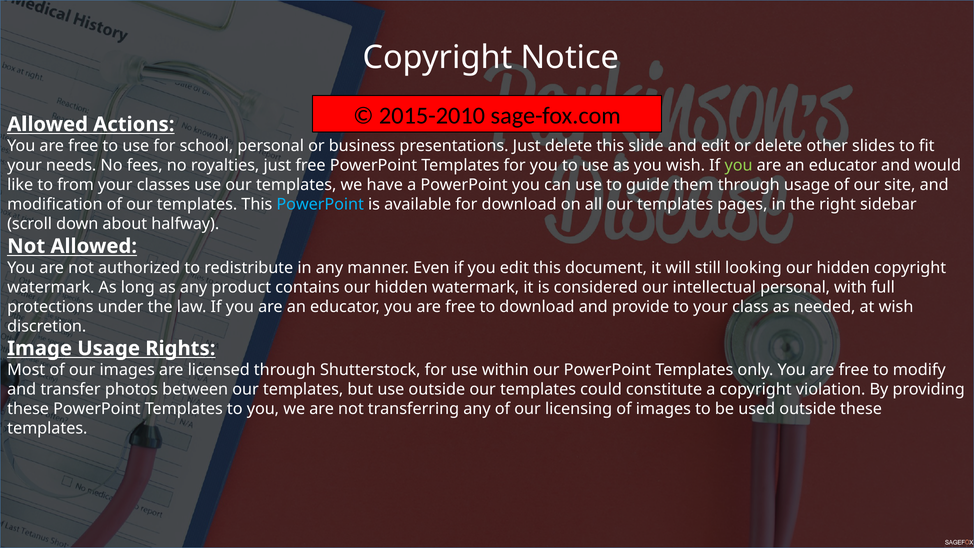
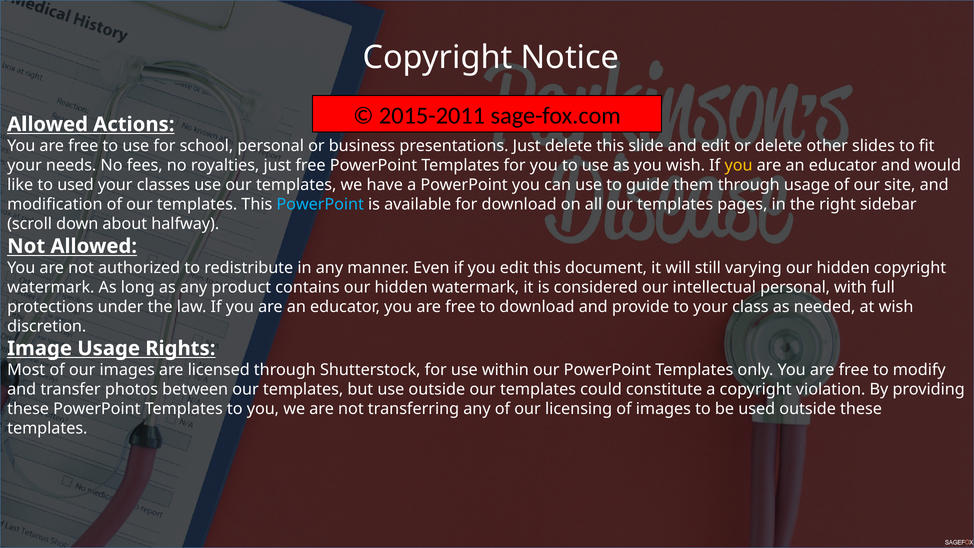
2015-2010: 2015-2010 -> 2015-2011 (432, 116)
you colour: light green -> yellow (739, 166)
to from: from -> used (76, 185)
looking: looking -> varying (753, 268)
